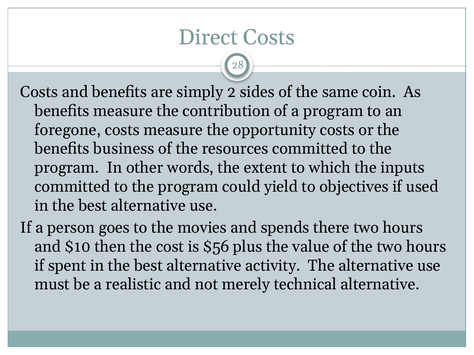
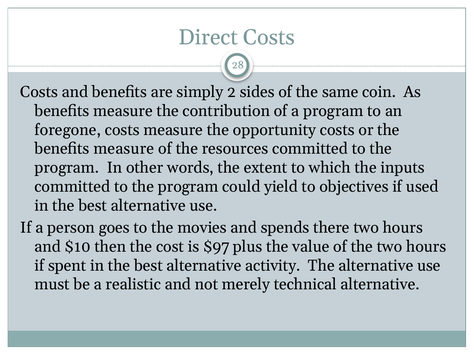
business: business -> measure (124, 149)
$56: $56 -> $97 (216, 247)
